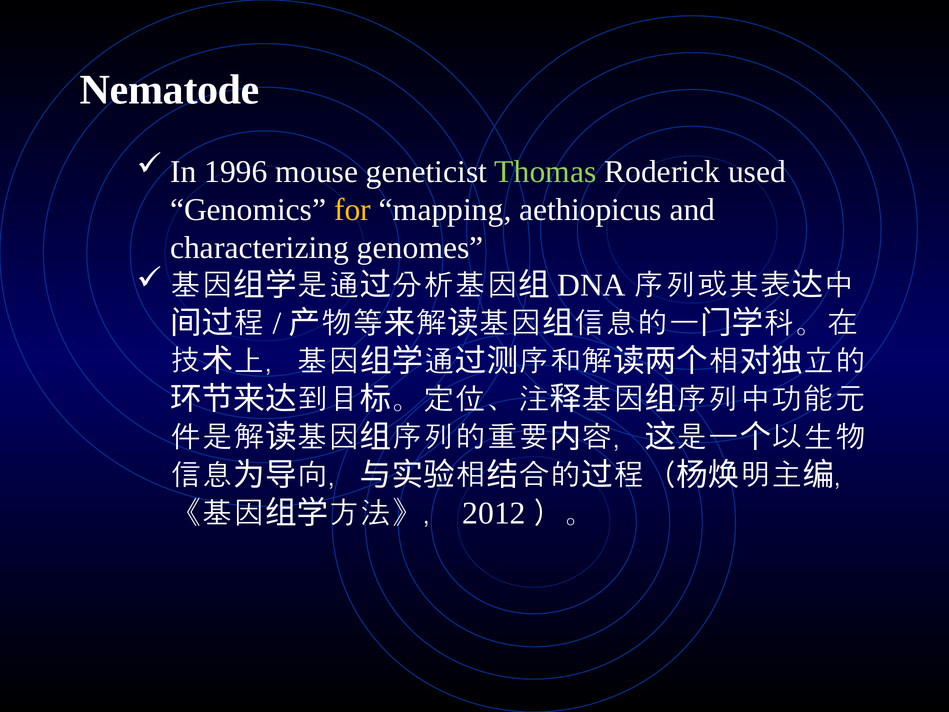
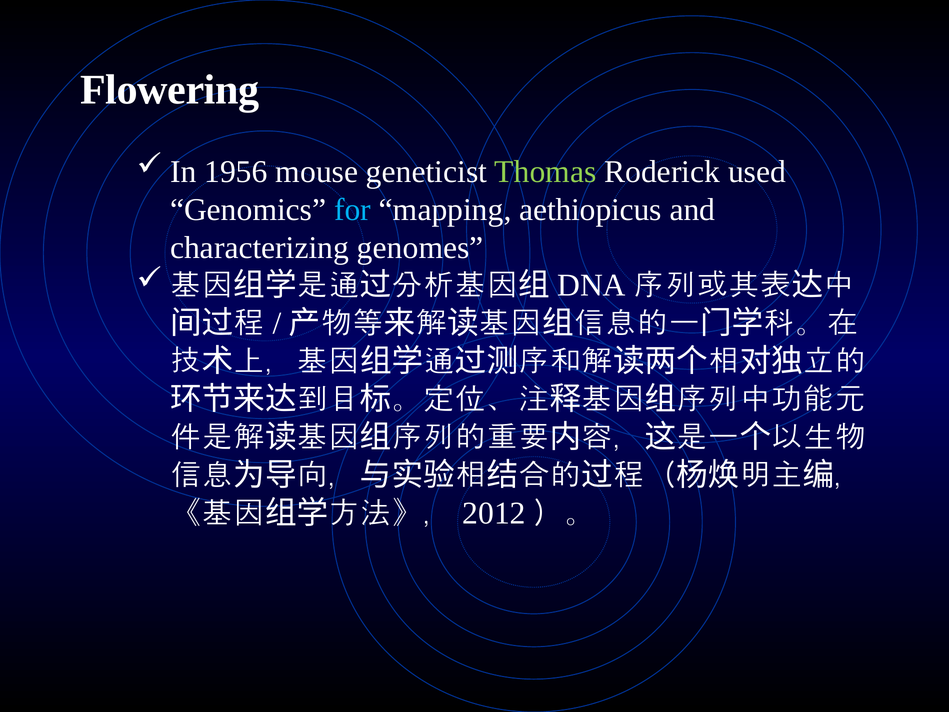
Nematode: Nematode -> Flowering (170, 90)
1996: 1996 -> 1956 (236, 172)
for colour: yellow -> light blue (353, 210)
